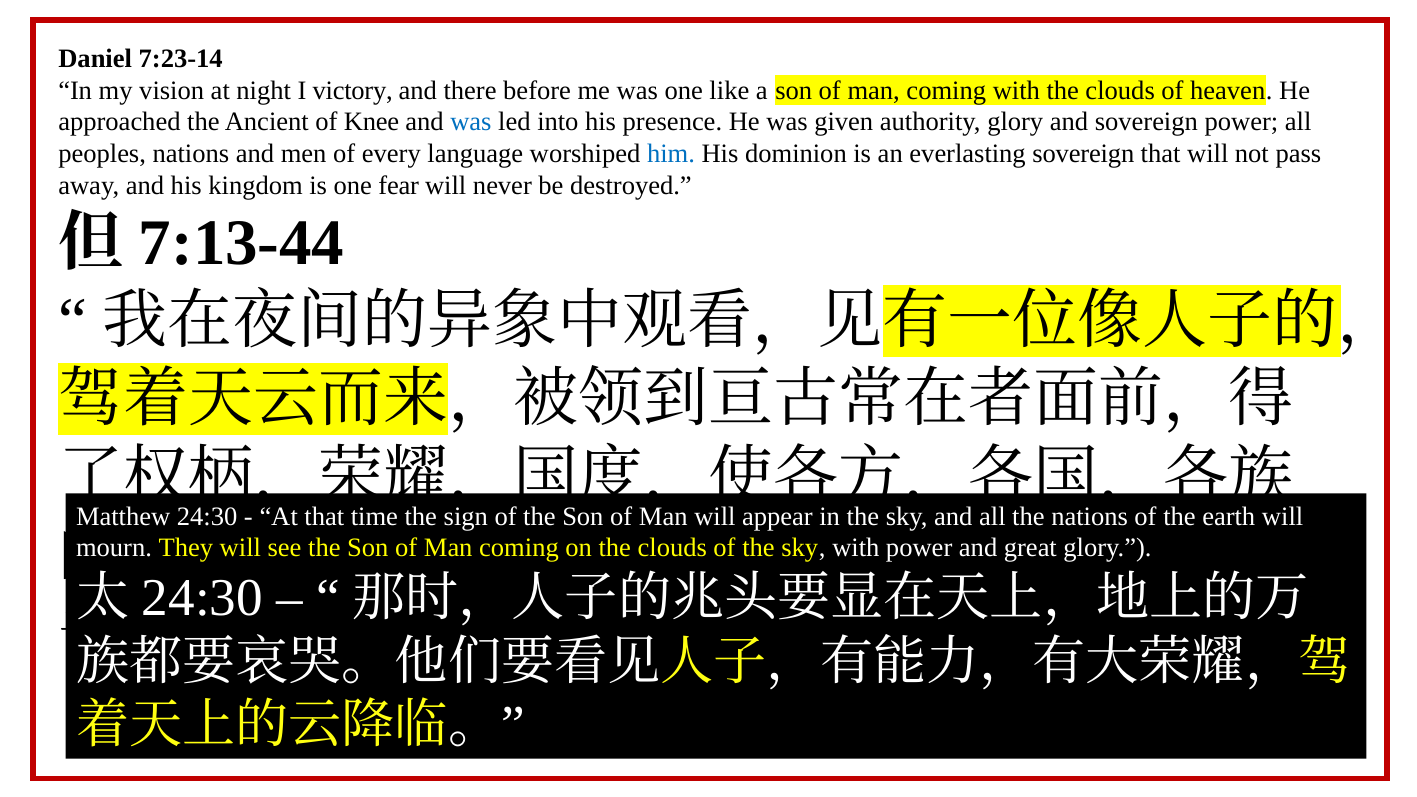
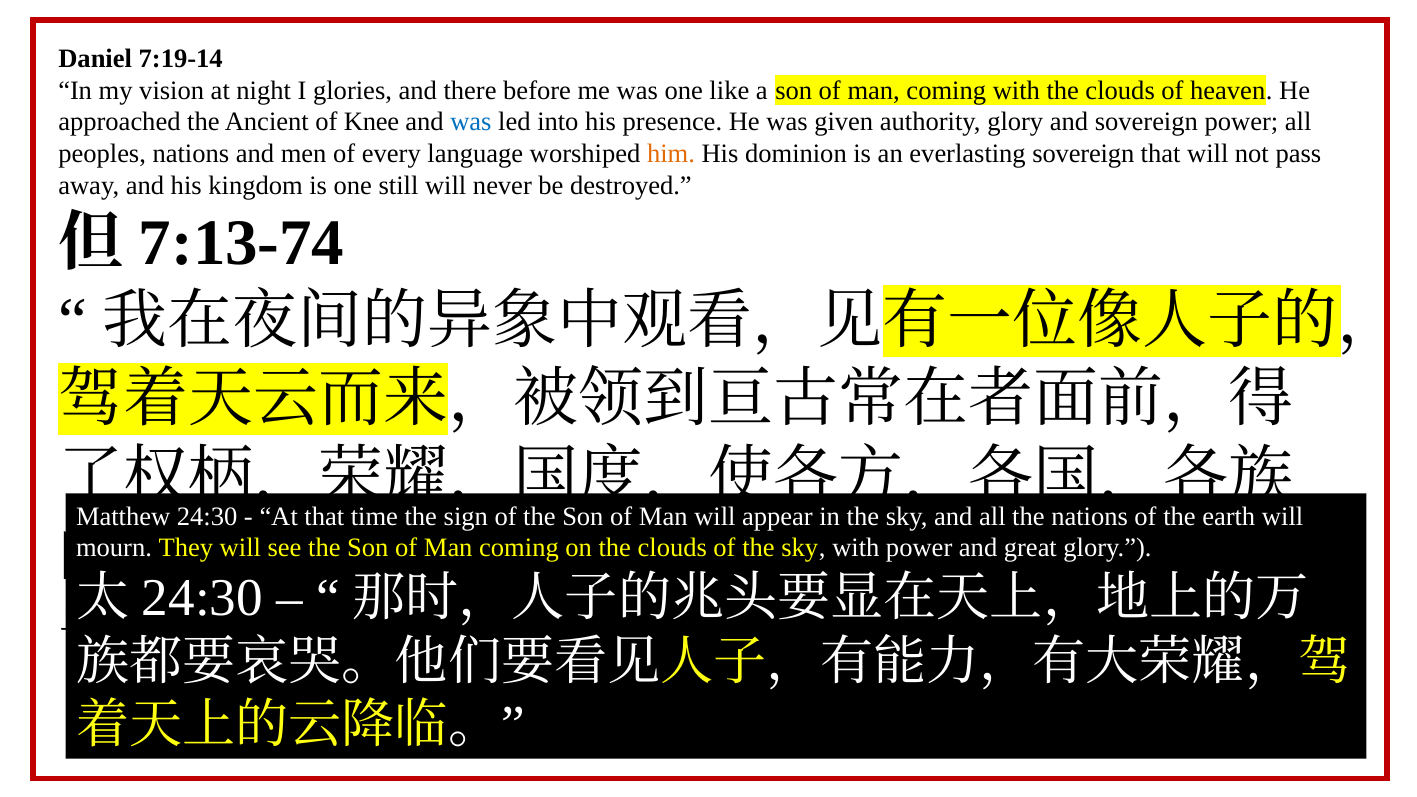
7:23-14: 7:23-14 -> 7:19-14 (181, 58)
victory: victory -> glories (353, 90)
him colour: blue -> orange (671, 154)
fear: fear -> still (398, 186)
7:13-44: 7:13-44 -> 7:13-74 (242, 244)
